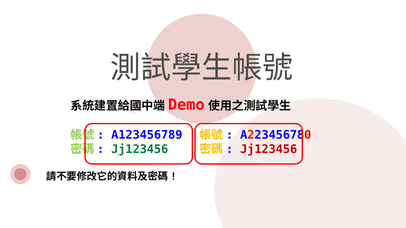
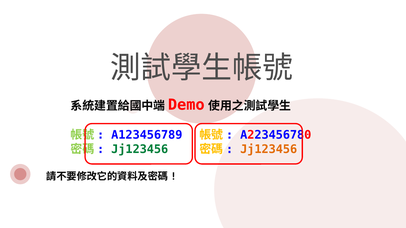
Jj123456 colour: red -> orange (269, 149)
